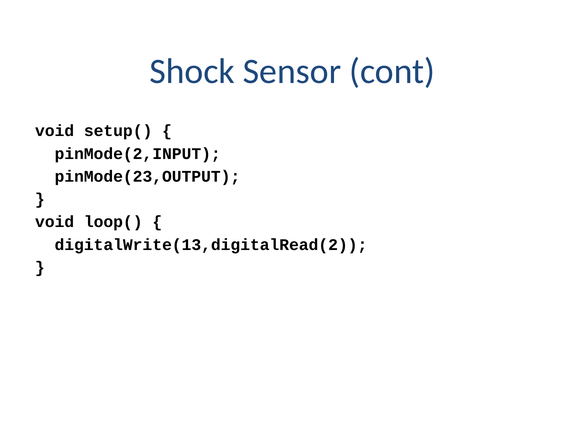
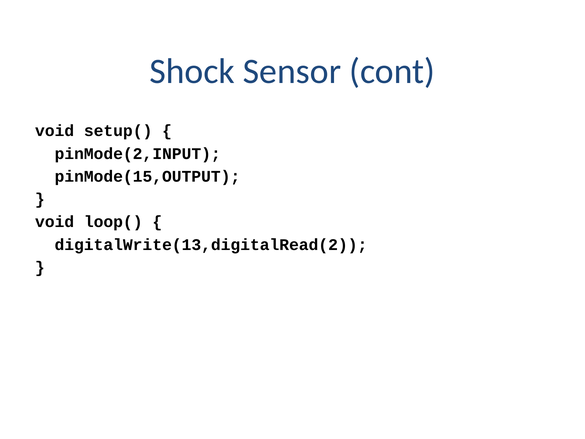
pinMode(23,OUTPUT: pinMode(23,OUTPUT -> pinMode(15,OUTPUT (147, 176)
